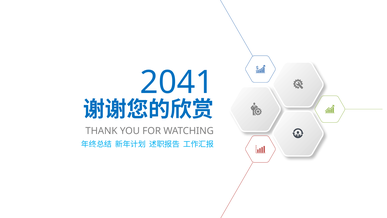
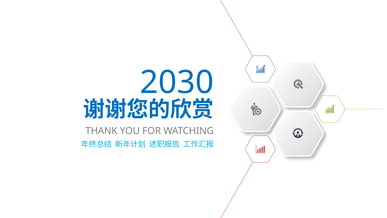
2041: 2041 -> 2030 (177, 82)
